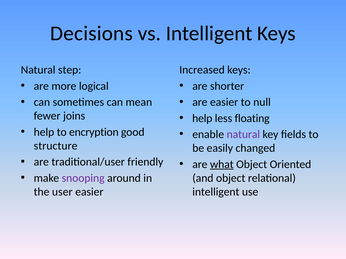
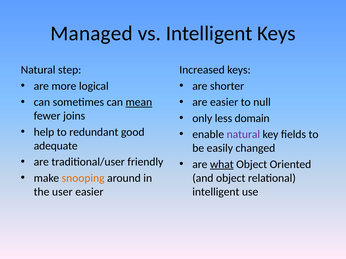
Decisions: Decisions -> Managed (92, 33)
mean underline: none -> present (139, 102)
help: help -> only (202, 118)
floating: floating -> domain (252, 118)
encryption: encryption -> redundant (94, 132)
structure: structure -> adequate (56, 146)
snooping colour: purple -> orange (83, 178)
